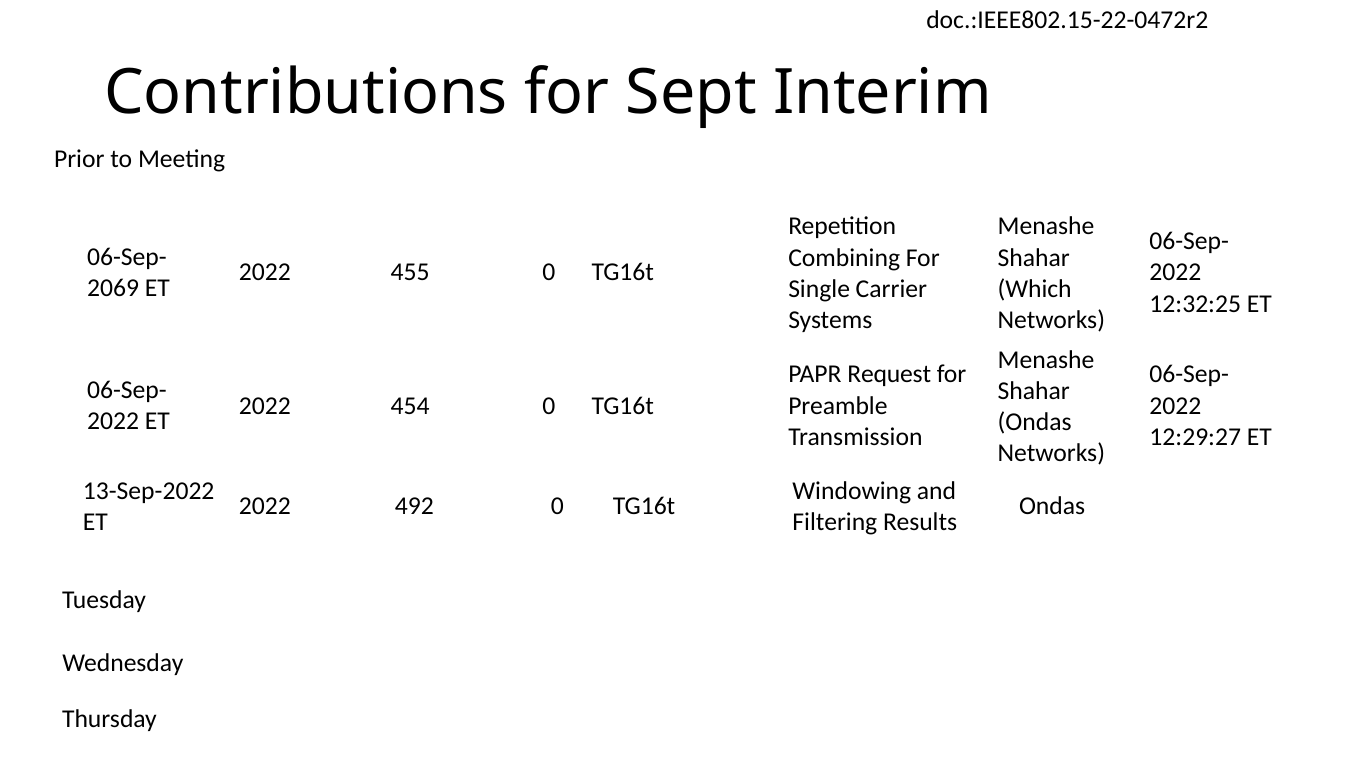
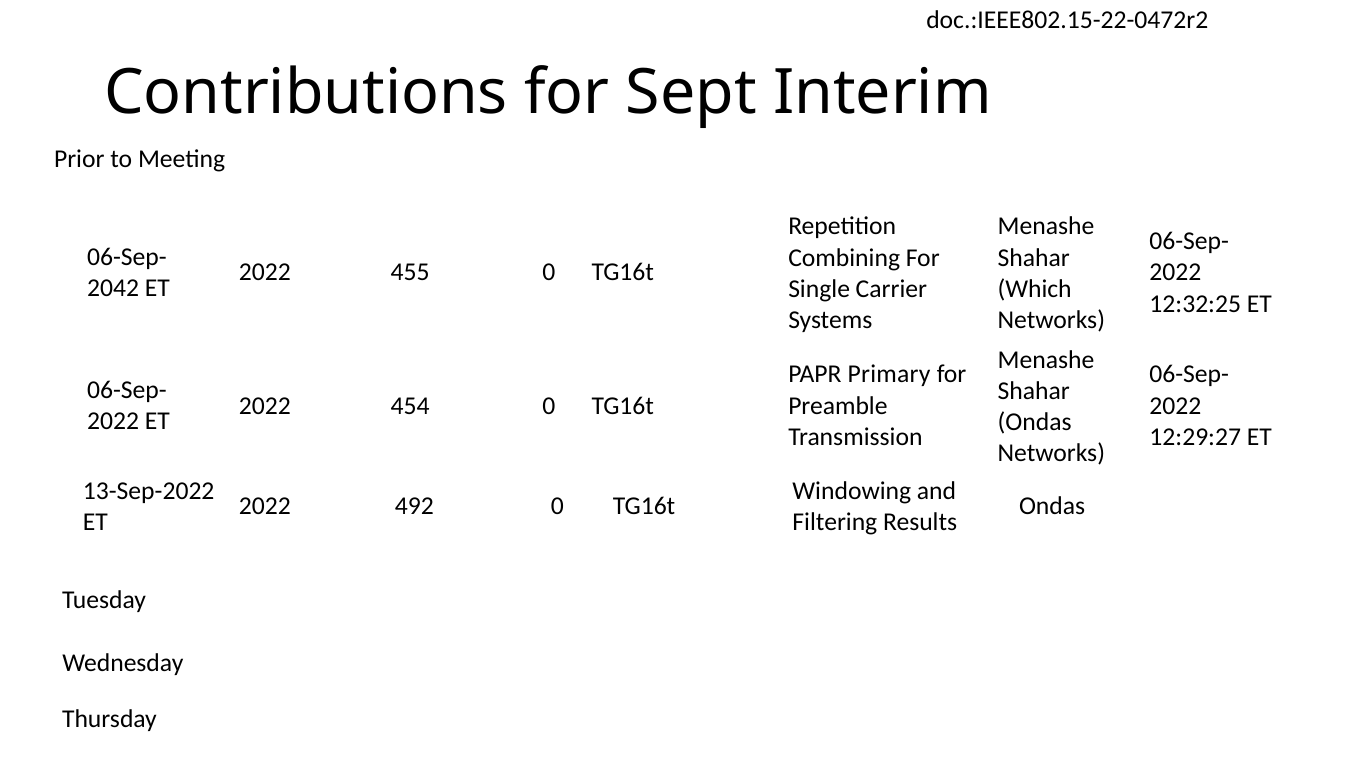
2069: 2069 -> 2042 (113, 288)
Request: Request -> Primary (889, 375)
